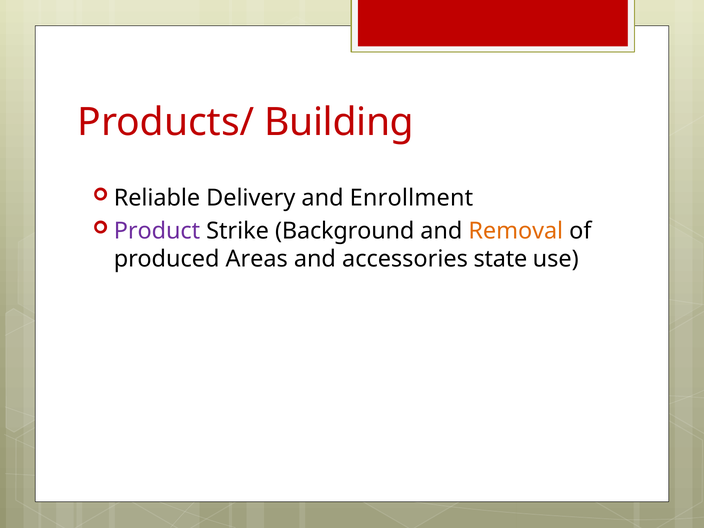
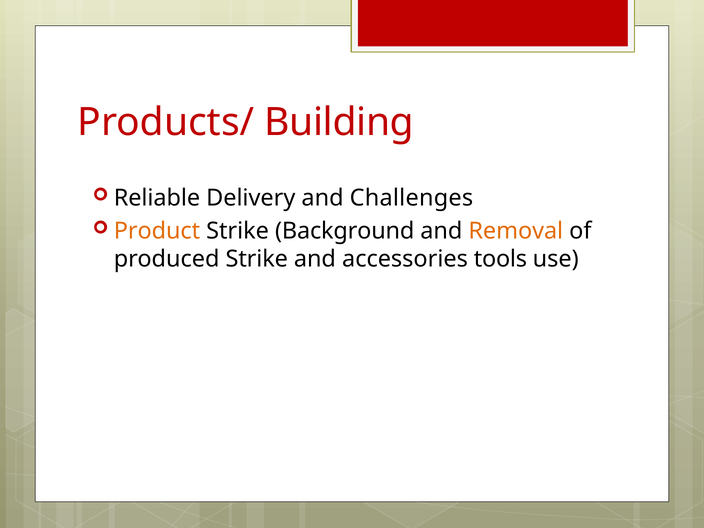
Enrollment: Enrollment -> Challenges (411, 198)
Product colour: purple -> orange (157, 231)
produced Areas: Areas -> Strike (257, 259)
state: state -> tools (500, 259)
